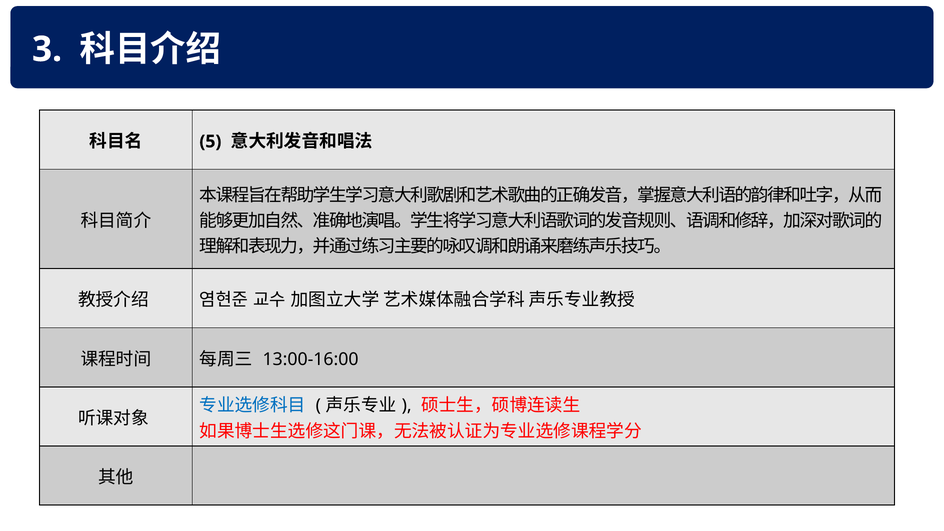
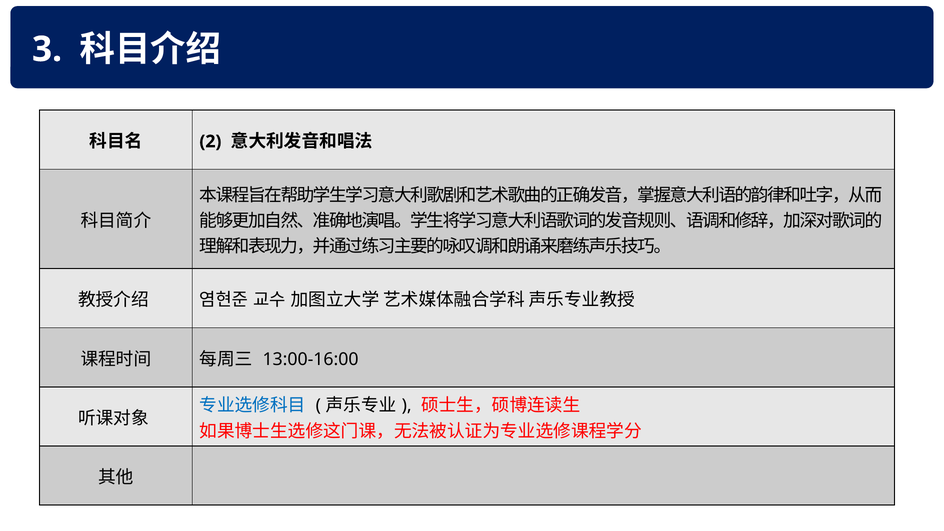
5: 5 -> 2 (210, 142)
